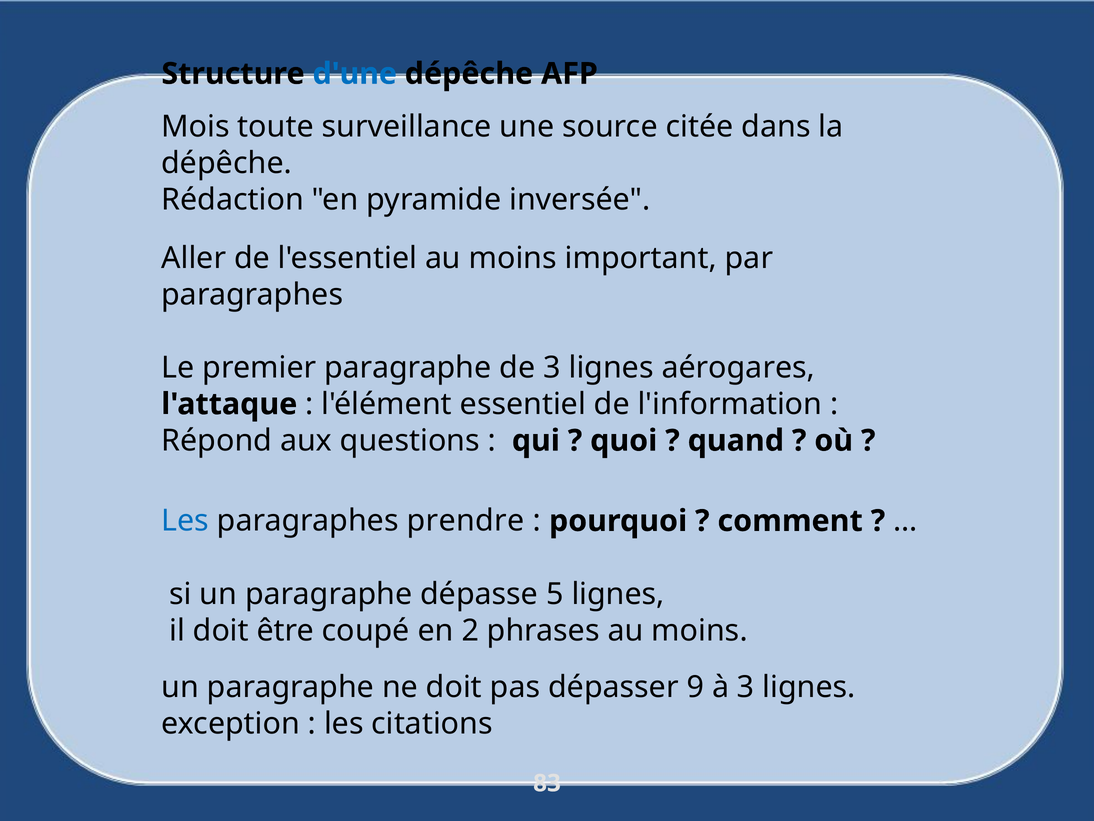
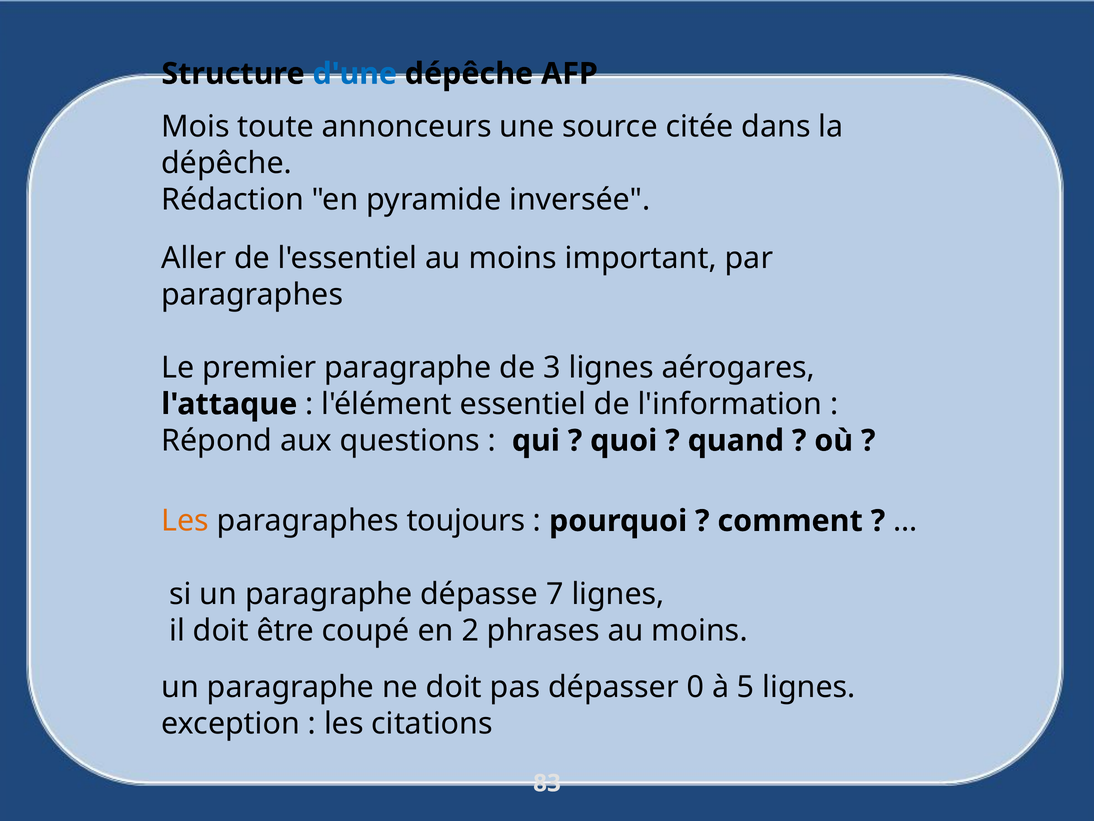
surveillance: surveillance -> annonceurs (407, 127)
Les colour: blue -> orange (185, 521)
prendre: prendre -> toujours (466, 521)
5: 5 -> 7 (555, 594)
9: 9 -> 0 (695, 687)
à 3: 3 -> 5 (746, 687)
